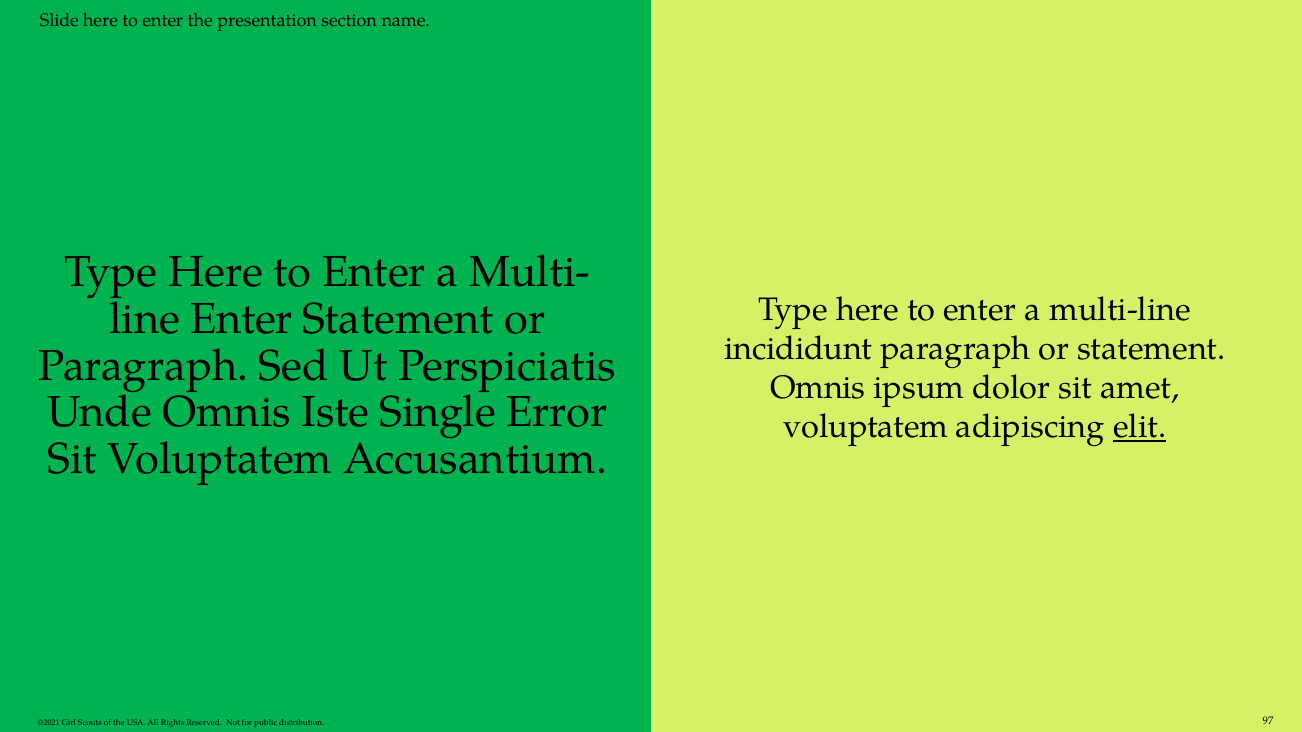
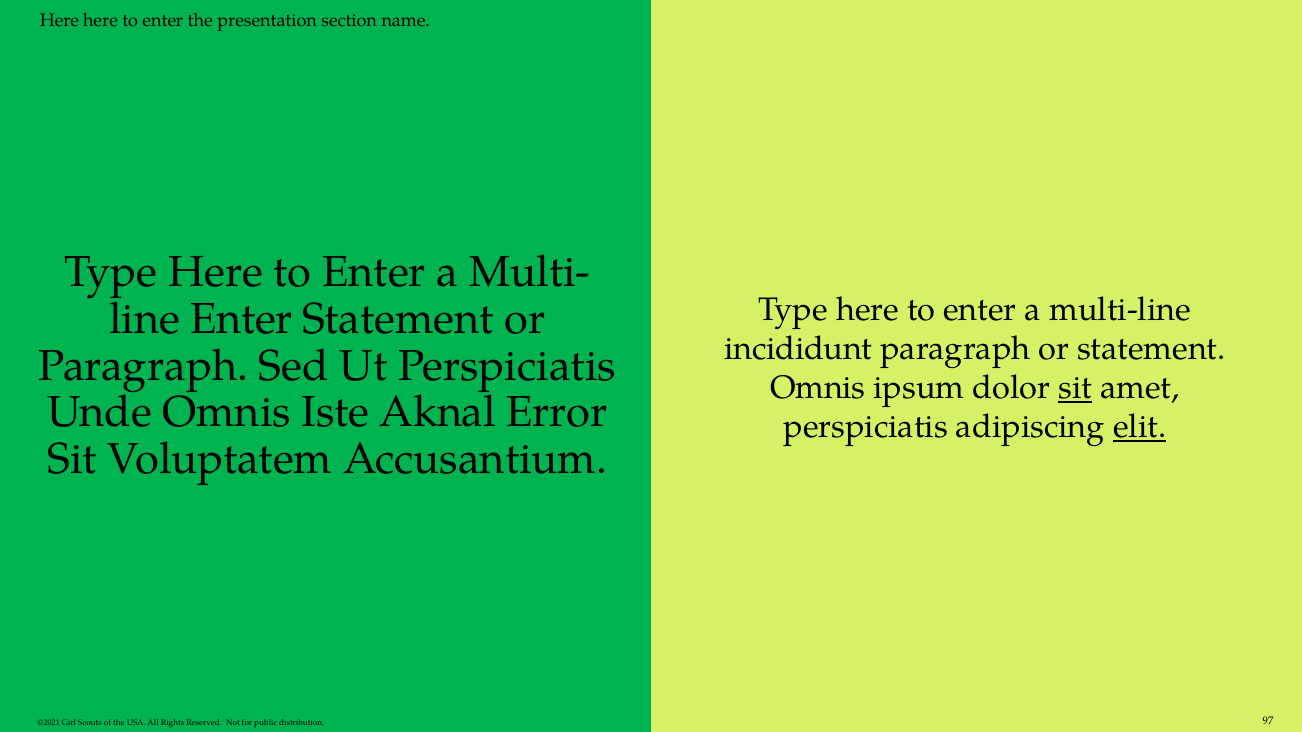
Slide: Slide -> Here (59, 20)
sit underline: none -> present (1075, 388)
Single: Single -> Aknal (438, 413)
voluptatem: voluptatem -> perspiciatis (866, 427)
